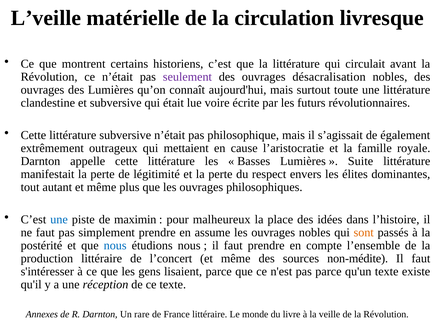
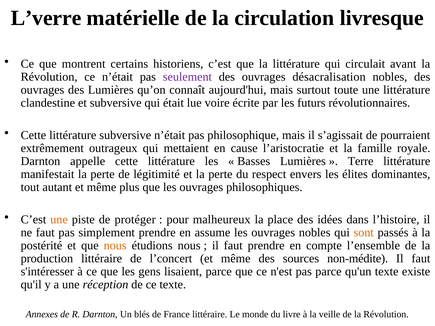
L’veille: L’veille -> L’verre (46, 18)
également: également -> pourraient (405, 135)
Suite: Suite -> Terre (361, 161)
une colour: blue -> orange (59, 220)
maximin: maximin -> protéger (135, 220)
nous colour: blue -> orange (115, 246)
rare: rare -> blés (142, 315)
